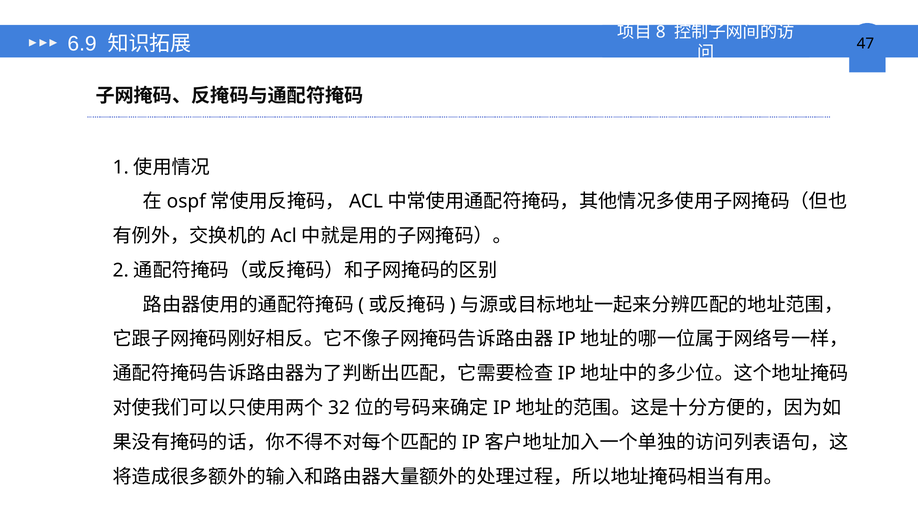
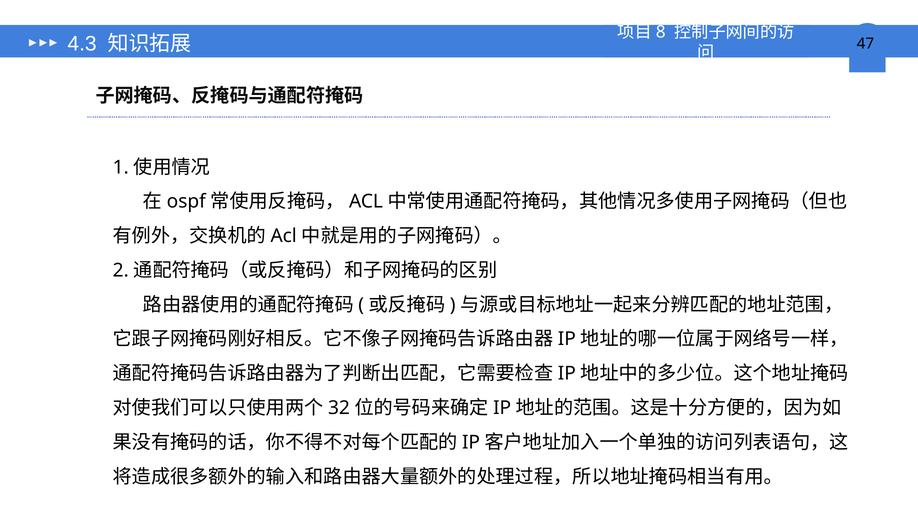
6.9: 6.9 -> 4.3 (82, 44)
